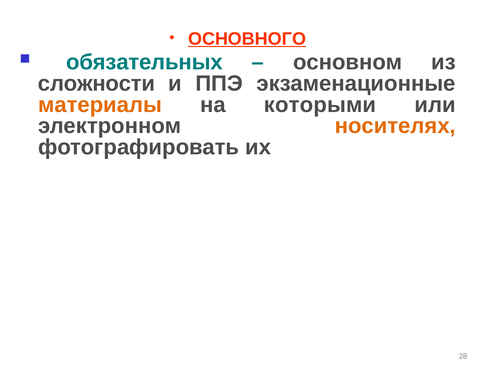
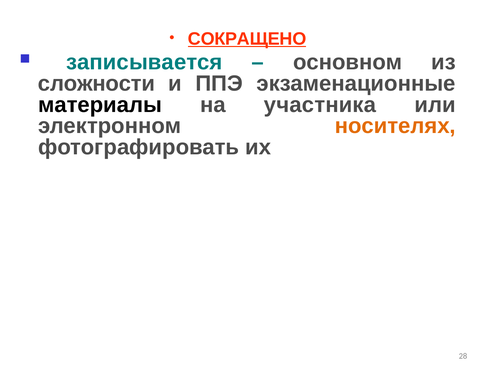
ОСНОВНОГО: ОСНОВНОГО -> СОКРАЩЕНО (247, 39)
обязательных: обязательных -> записывается (144, 62)
материалы colour: orange -> black (100, 105)
которыми: которыми -> участника (320, 105)
